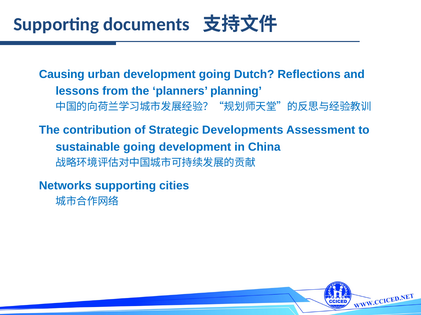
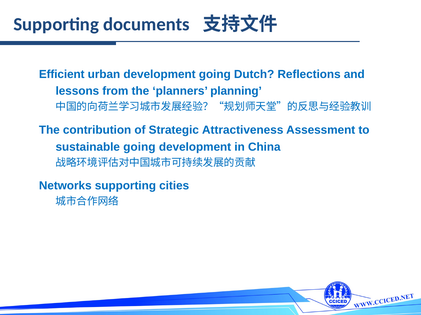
Causing: Causing -> Efficient (62, 74)
Developments: Developments -> Attractiveness (243, 130)
